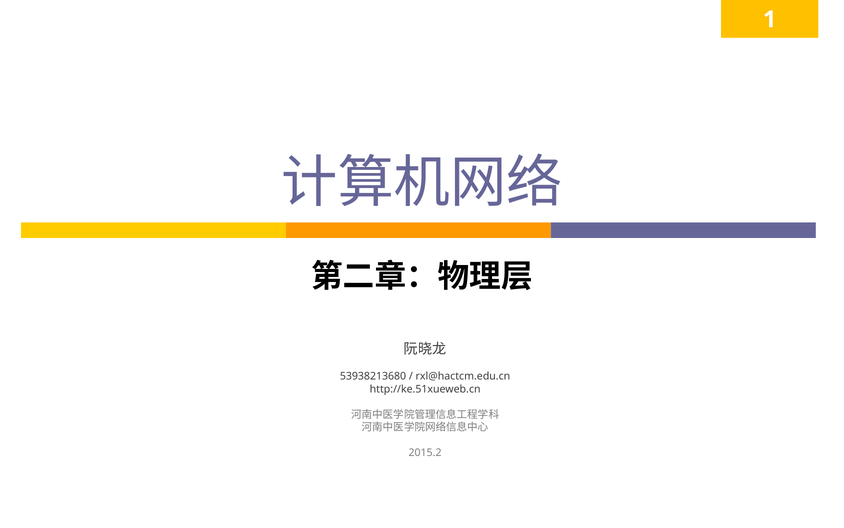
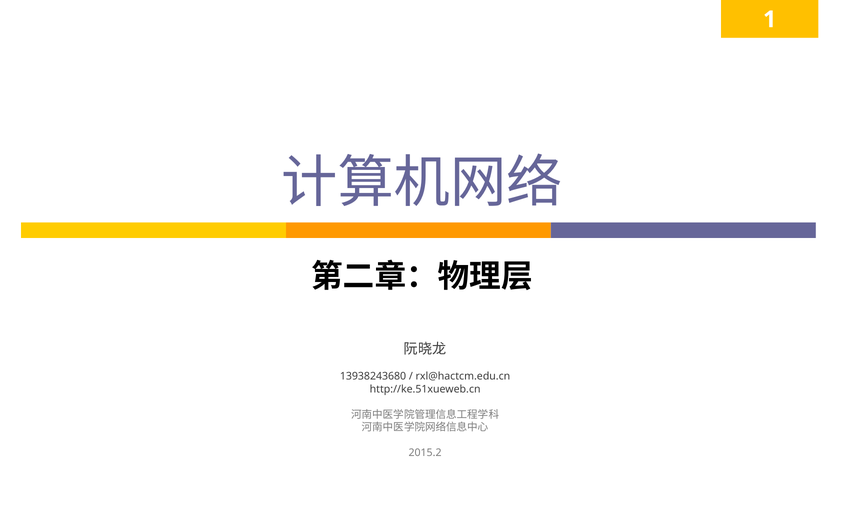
53938213680: 53938213680 -> 13938243680 (373, 376)
